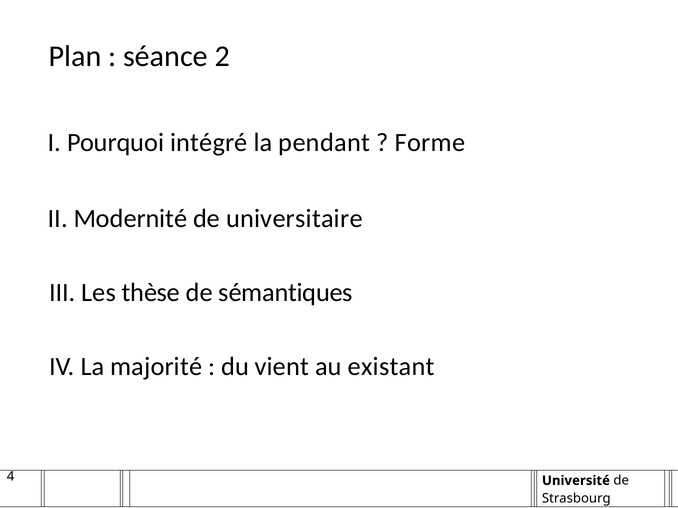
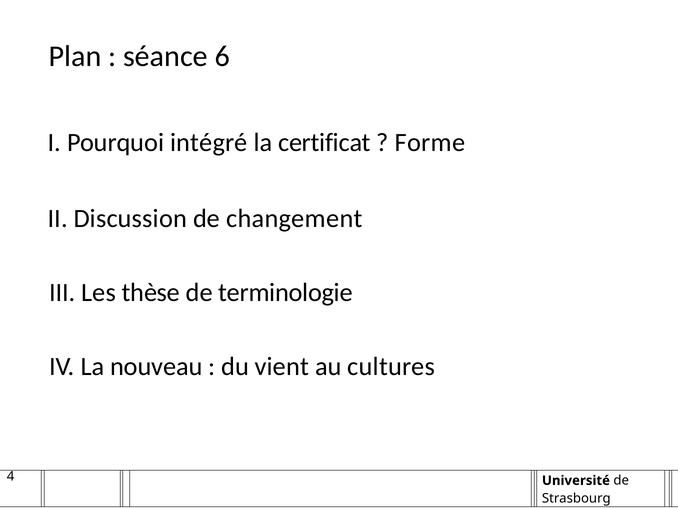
2: 2 -> 6 (222, 56)
pendant: pendant -> certificat (324, 143)
Modernité: Modernité -> Discussion (130, 219)
universitaire: universitaire -> changement (294, 219)
sémantiques: sémantiques -> terminologie (286, 293)
majorité: majorité -> nouveau (156, 367)
existant: existant -> cultures (391, 367)
